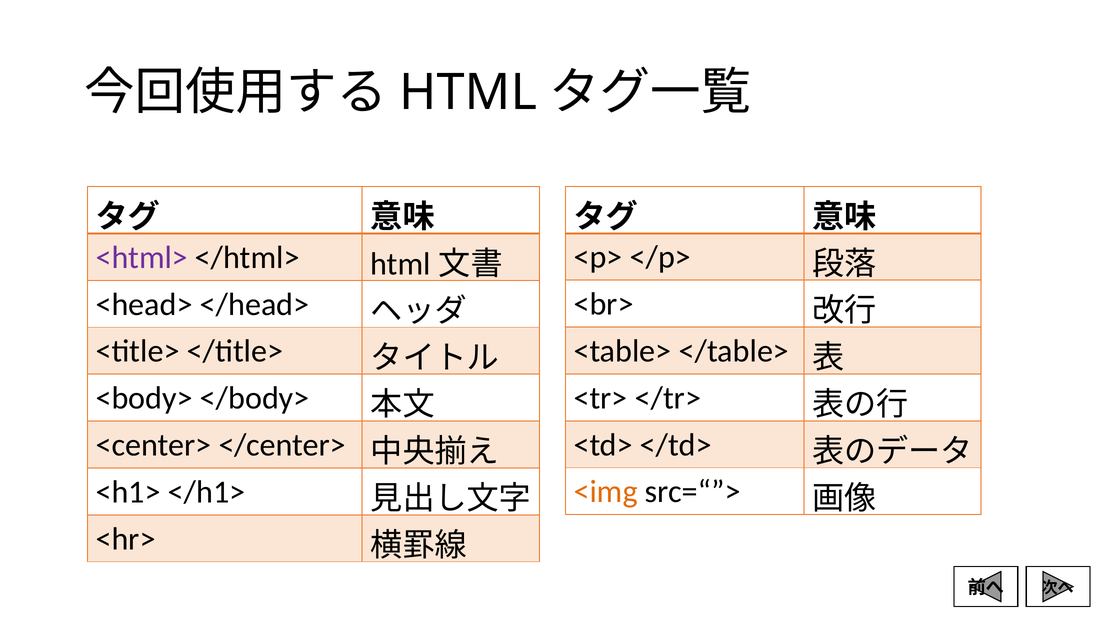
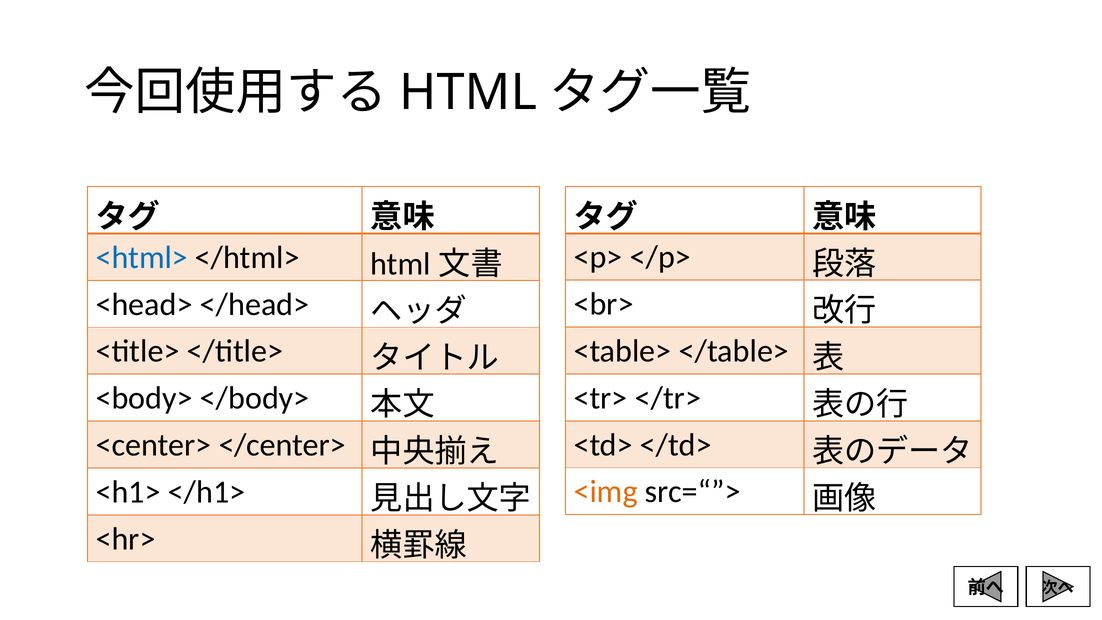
<html> colour: purple -> blue (142, 258)
